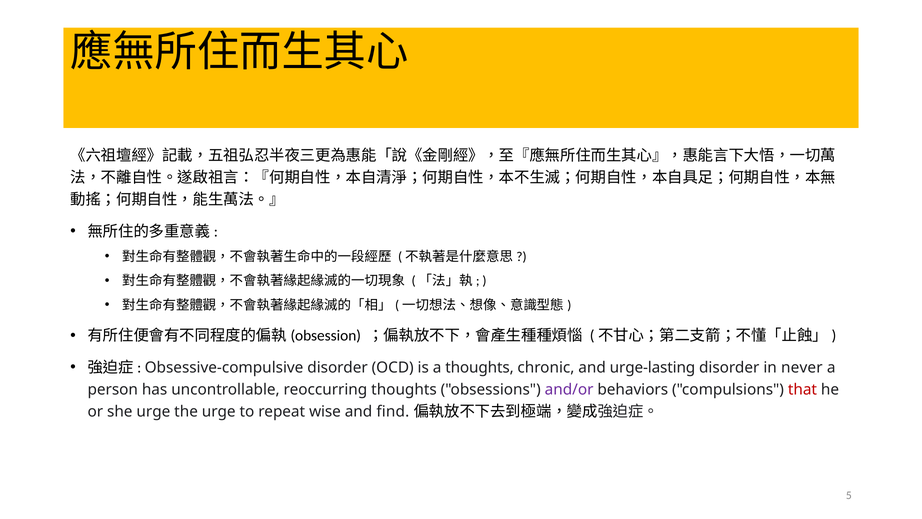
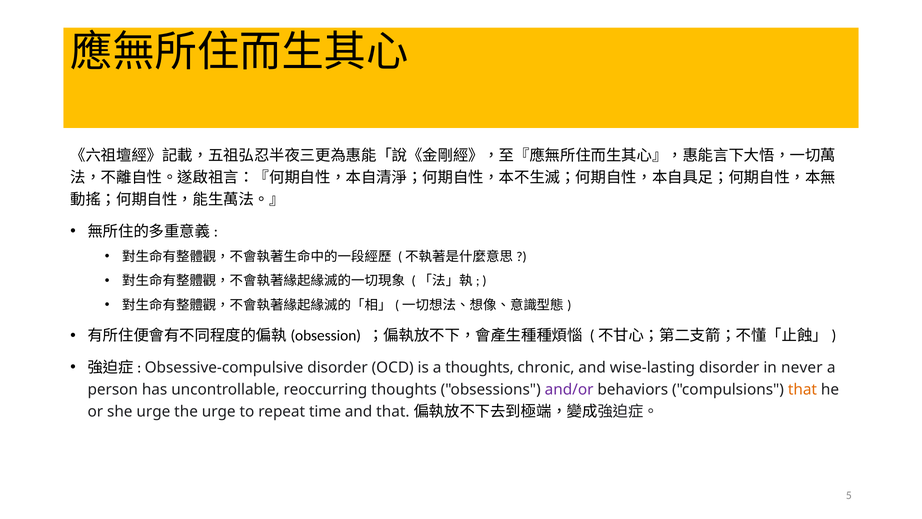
urge-lasting: urge-lasting -> wise-lasting (652, 367)
that colour: red -> orange (802, 389)
wise: wise -> time (325, 411)
and find: find -> that (393, 411)
